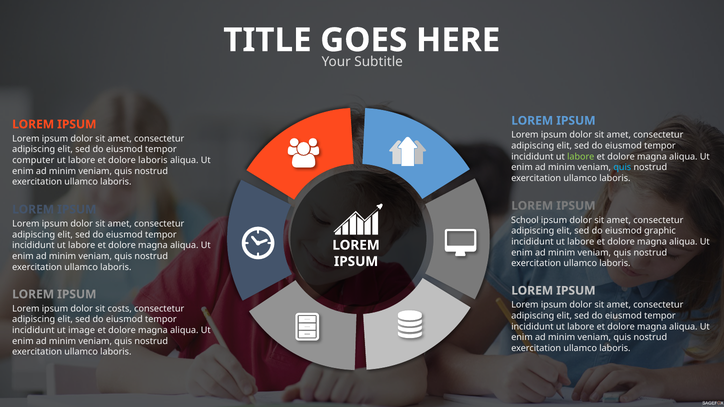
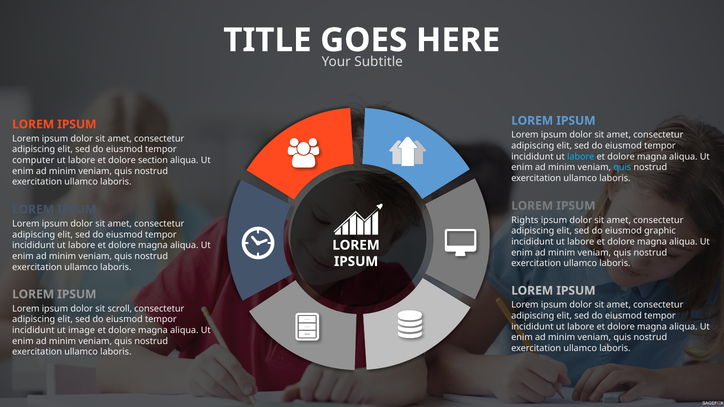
labore colour: light green -> light blue (581, 157)
dolore laboris: laboris -> section (153, 160)
School: School -> Rights (525, 220)
costs: costs -> scroll (120, 309)
